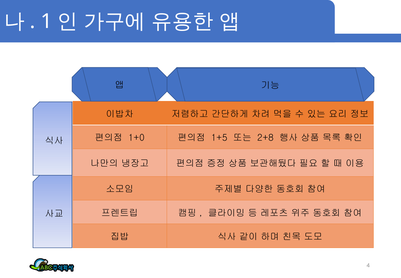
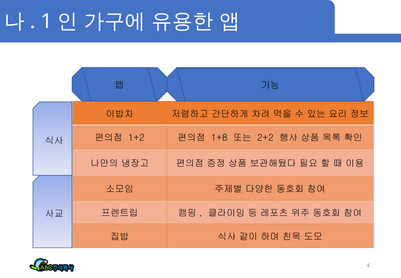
1+0: 1+0 -> 1+2 (136, 138)
1+5: 1+5 -> 1+8 (219, 138)
2+8: 2+8 -> 2+2 (265, 138)
